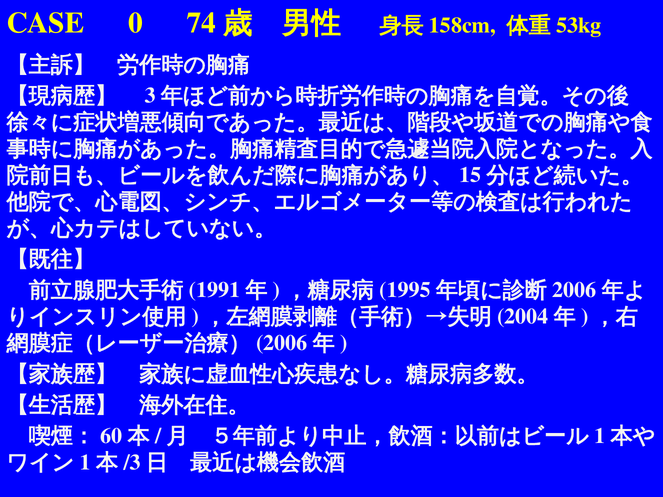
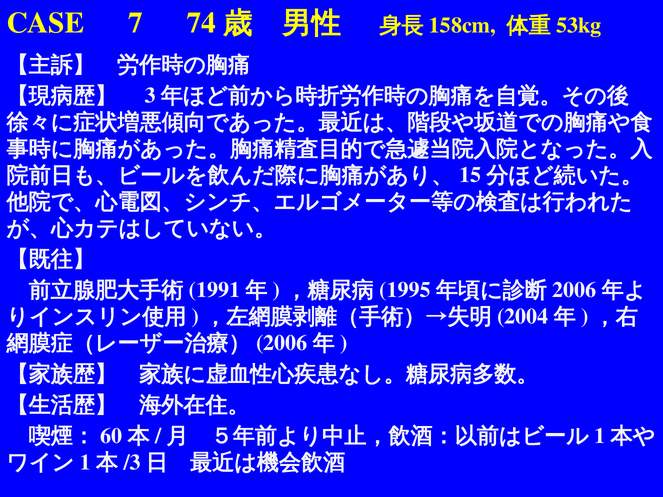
0: 0 -> 7 (136, 23)
